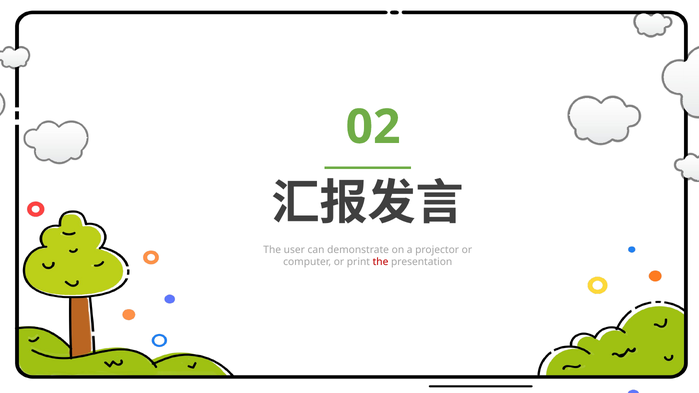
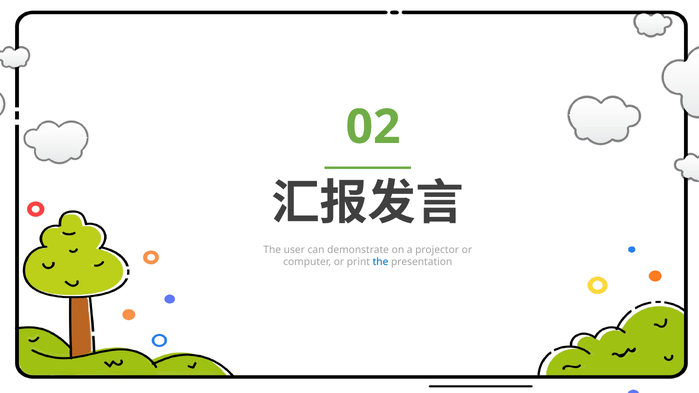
the colour: red -> blue (381, 262)
